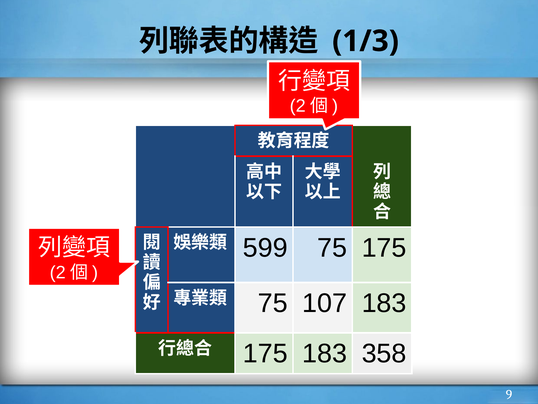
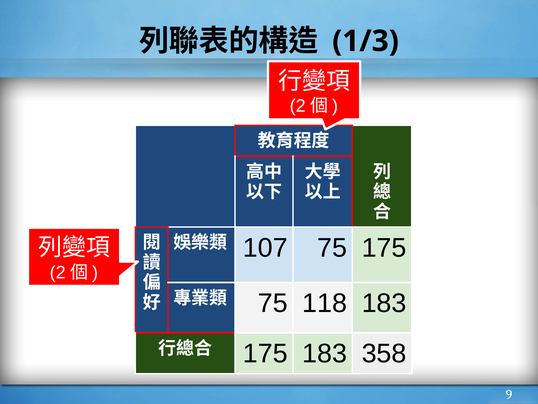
599: 599 -> 107 (265, 248)
107: 107 -> 118 (325, 303)
